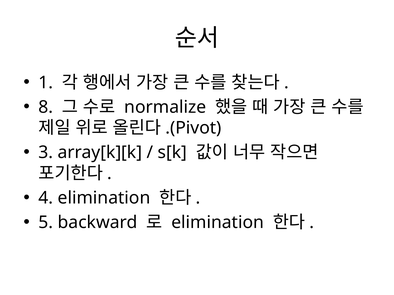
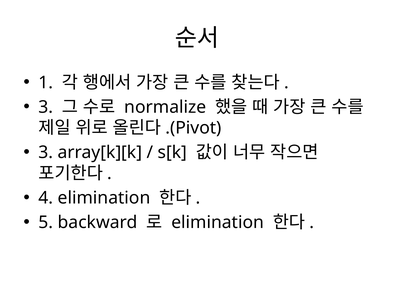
8: 8 -> 3 (46, 107)
